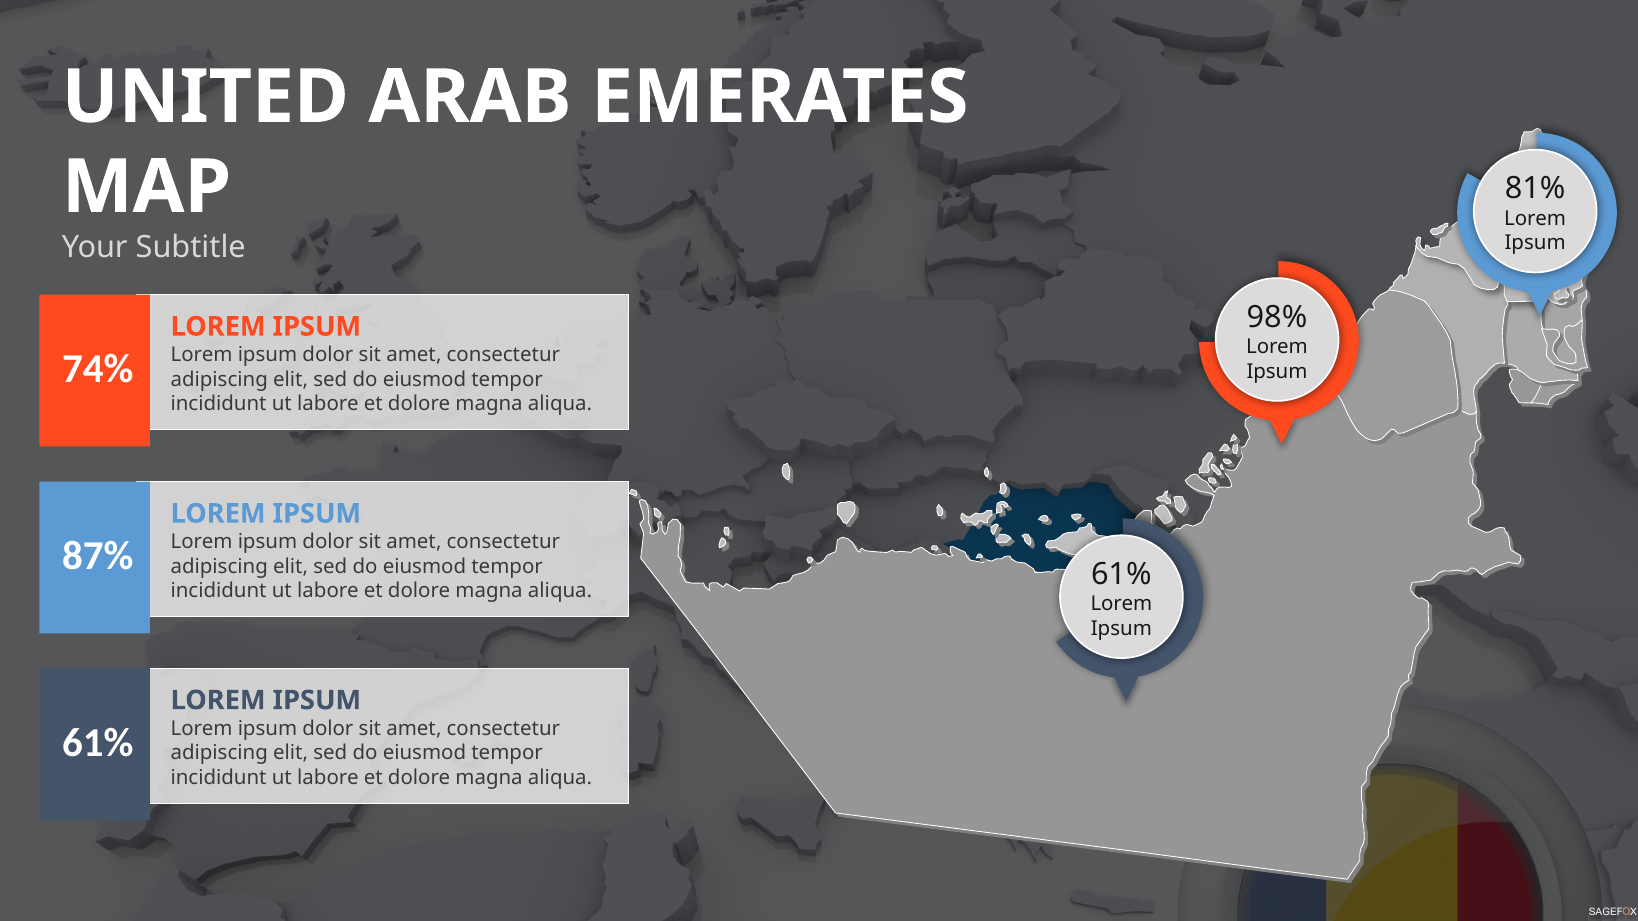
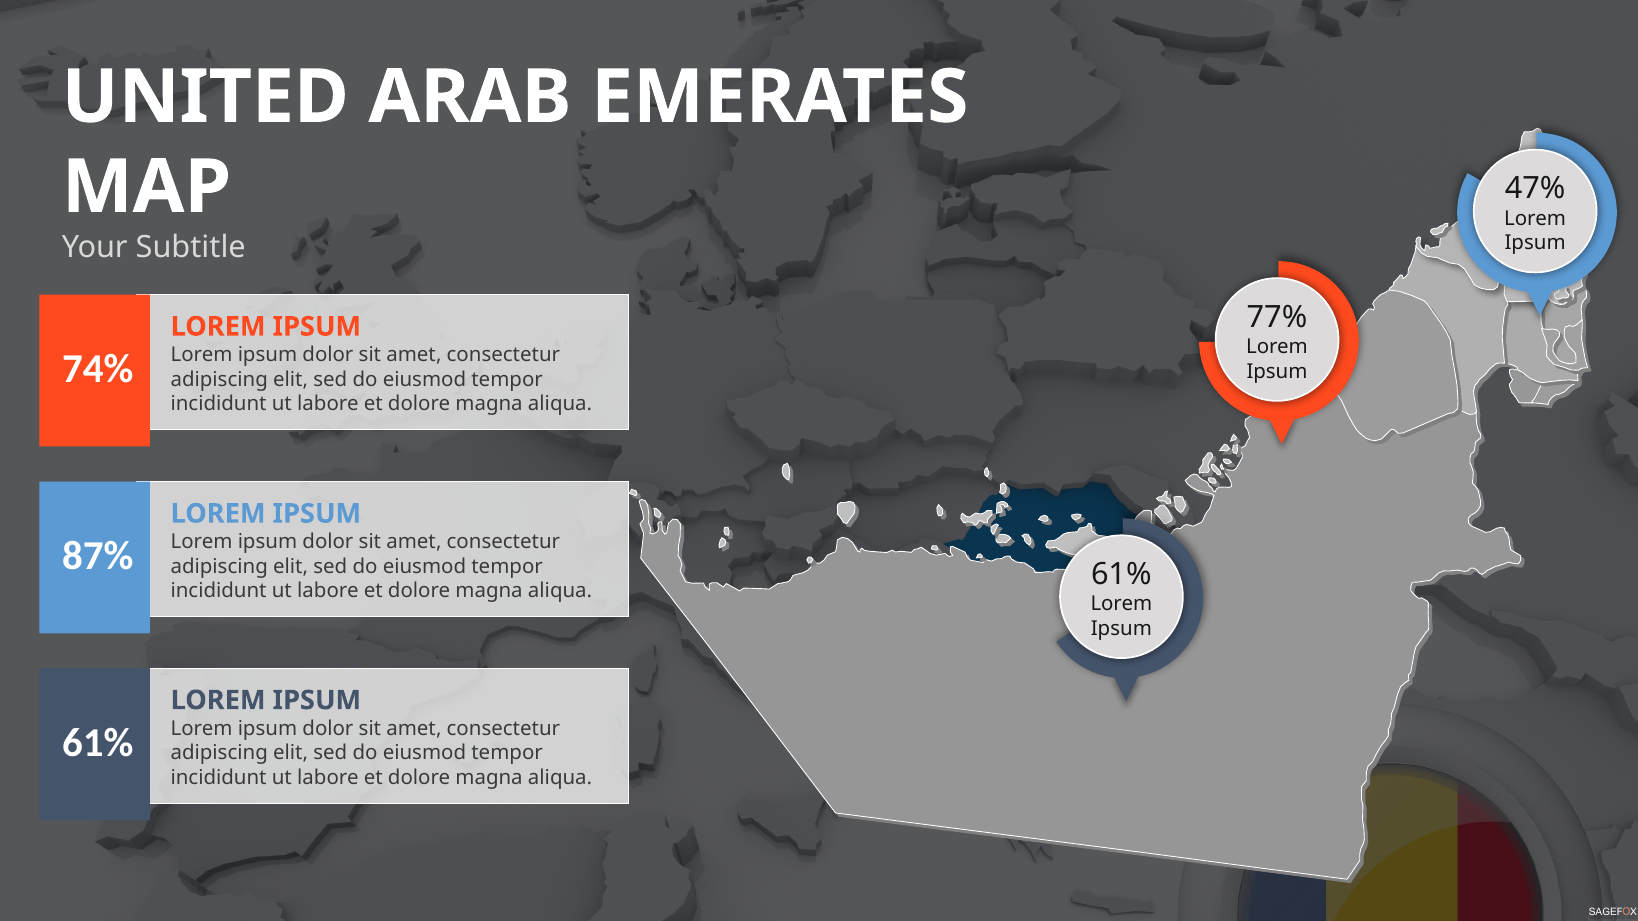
81%: 81% -> 47% (1535, 189)
98%: 98% -> 77% (1277, 317)
